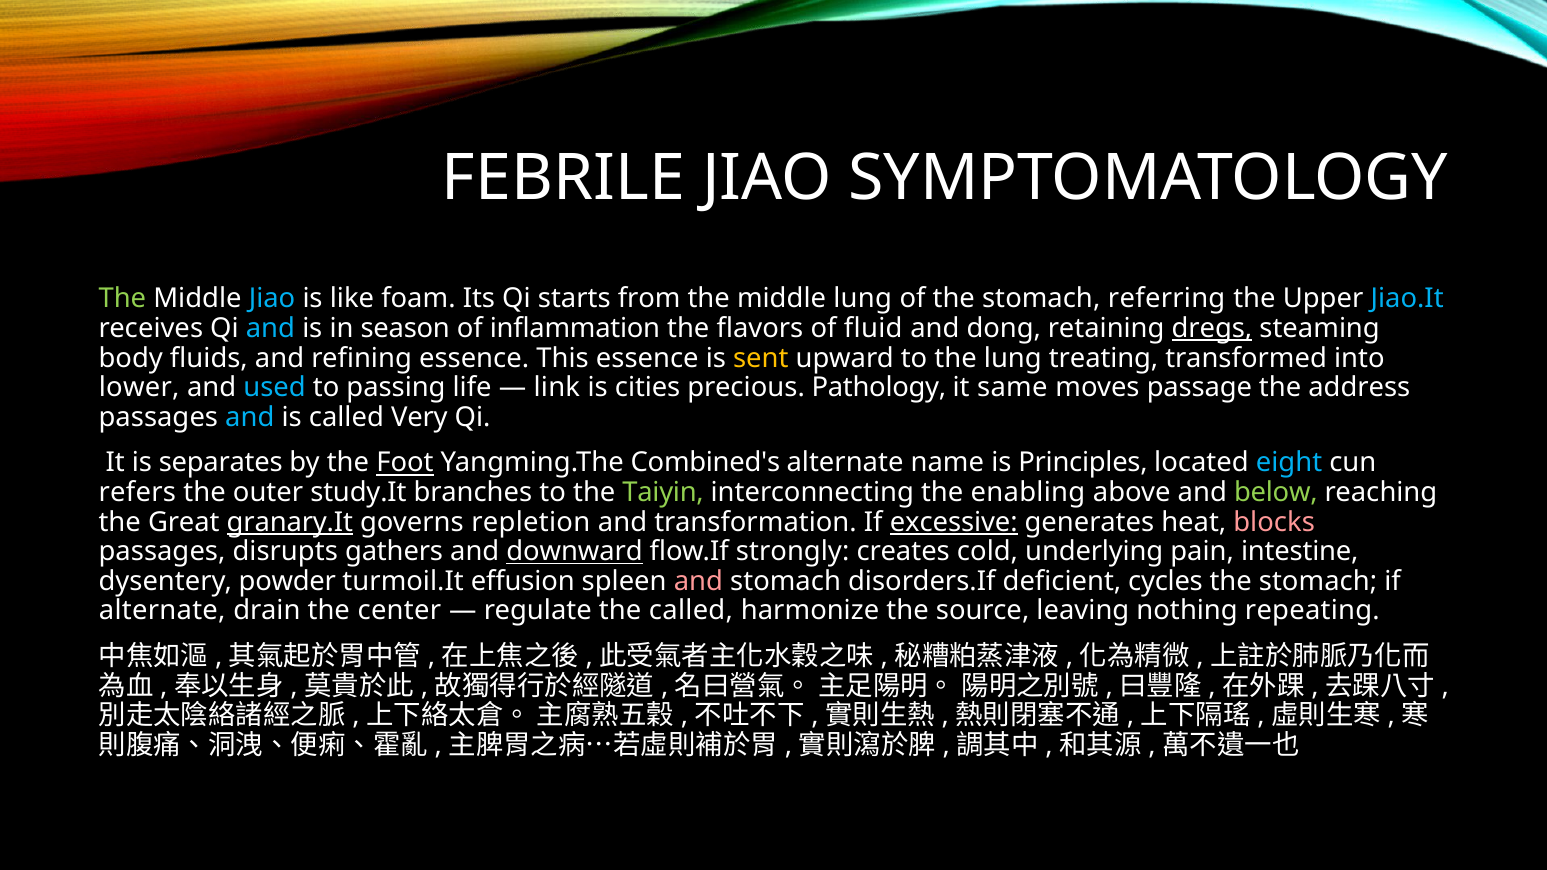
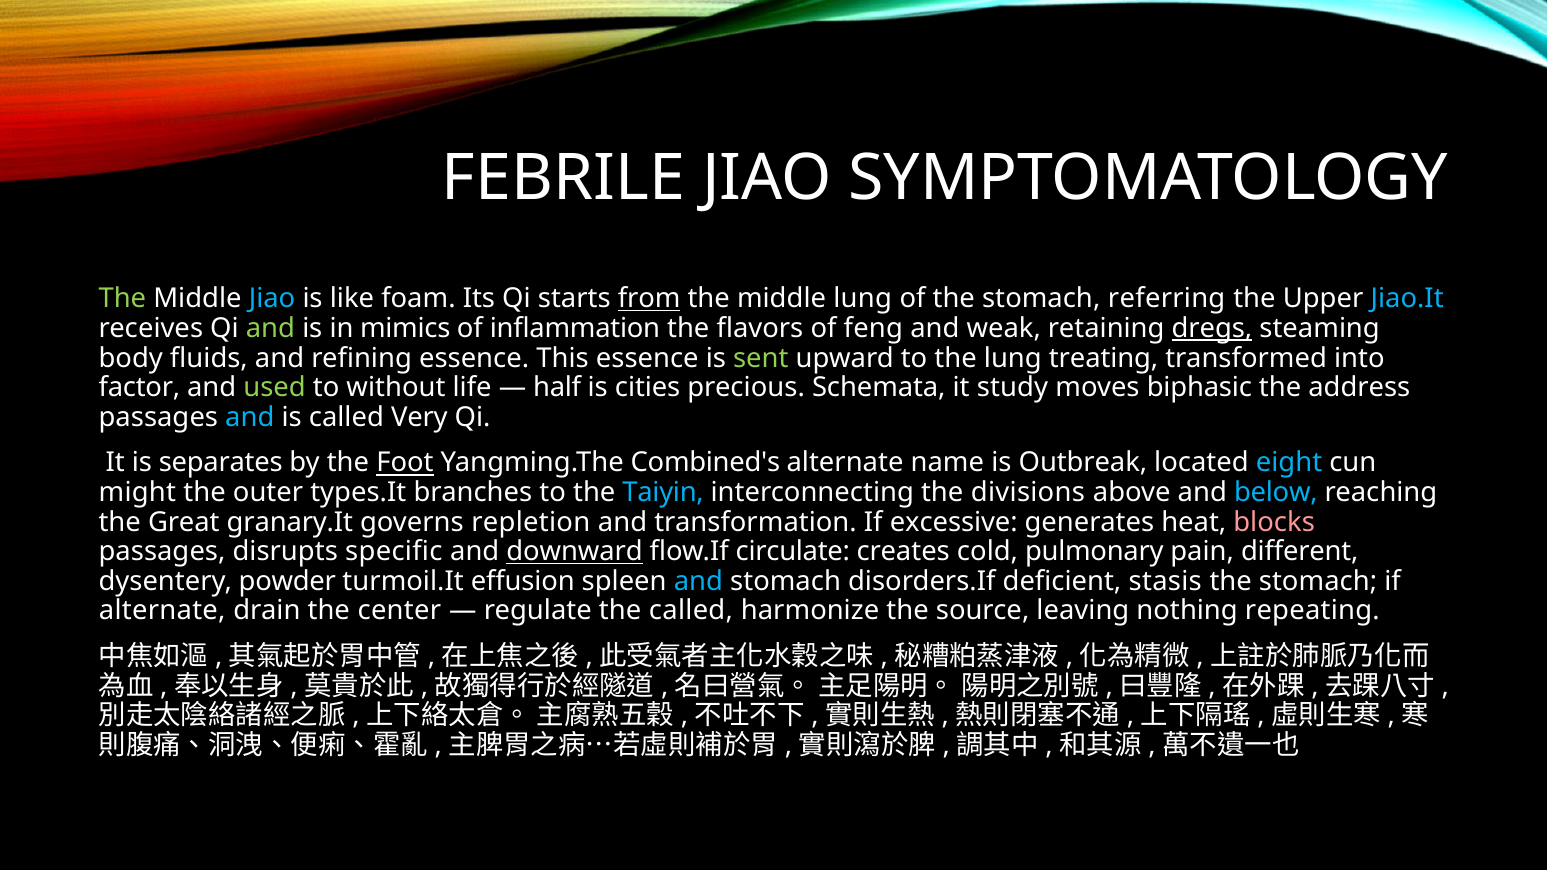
from underline: none -> present (649, 299)
and colour: light blue -> light green (270, 328)
season: season -> mimics (405, 328)
fluid: fluid -> feng (873, 328)
dong: dong -> weak (1004, 328)
sent colour: yellow -> light green (761, 358)
lower: lower -> factor (139, 388)
used colour: light blue -> light green (275, 388)
passing: passing -> without (396, 388)
link: link -> half (557, 388)
Pathology: Pathology -> Schemata (879, 388)
same: same -> study (1012, 388)
passage: passage -> biphasic (1199, 388)
Principles: Principles -> Outbreak (1083, 463)
refers: refers -> might (137, 493)
study.It: study.It -> types.It (358, 493)
Taiyin colour: light green -> light blue (663, 493)
enabling: enabling -> divisions (1028, 493)
below colour: light green -> light blue (1276, 493)
granary.It underline: present -> none (290, 522)
excessive underline: present -> none (954, 522)
gathers: gathers -> specific (394, 552)
strongly: strongly -> circulate (793, 552)
underlying: underlying -> pulmonary (1094, 552)
intestine: intestine -> different (1300, 552)
and colour: pink -> light blue (698, 581)
cycles: cycles -> stasis (1165, 581)
